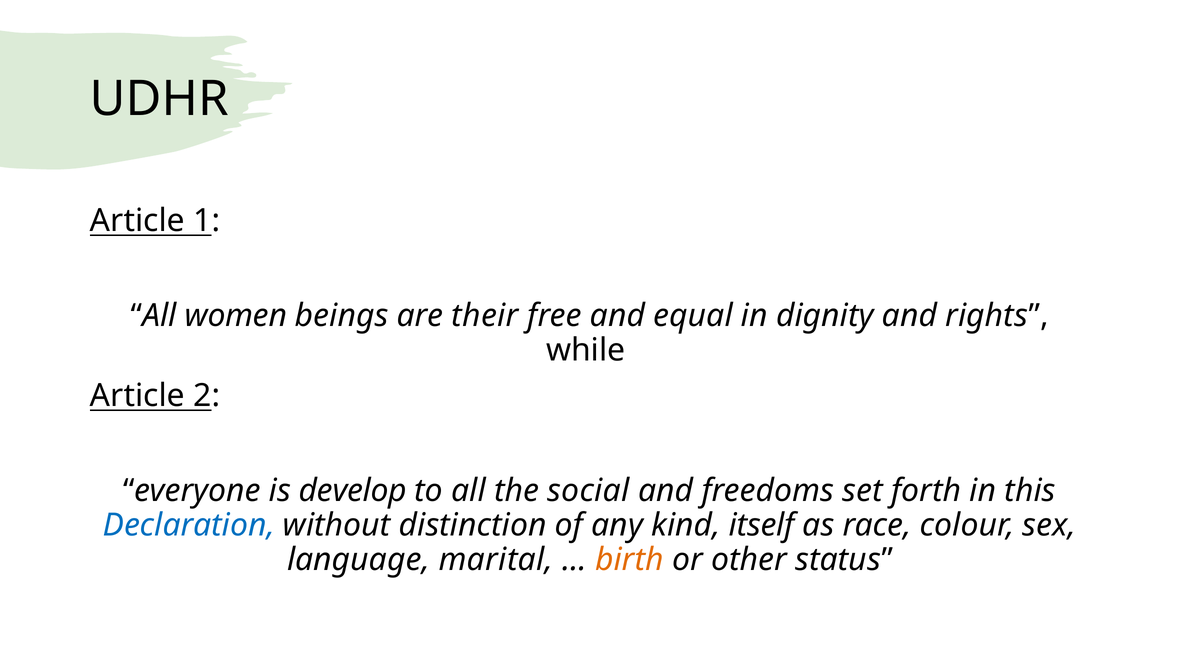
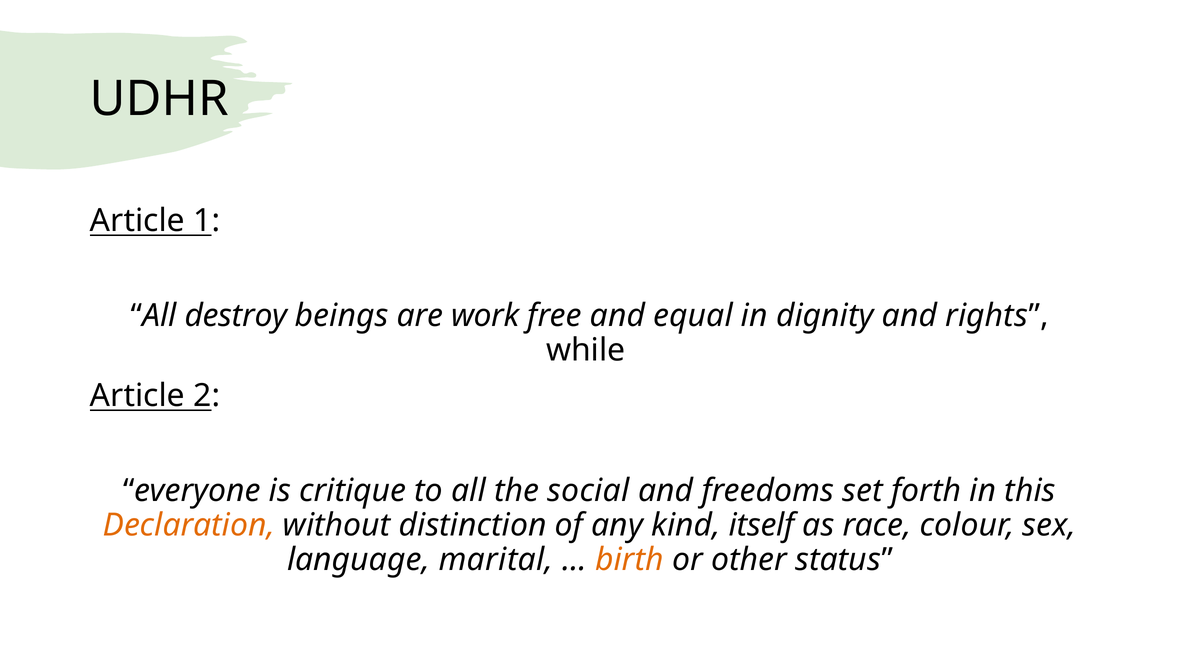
women: women -> destroy (236, 315)
their: their -> work (485, 315)
develop: develop -> critique (353, 490)
Declaration colour: blue -> orange (189, 525)
